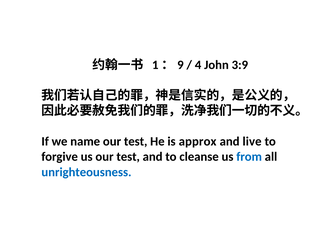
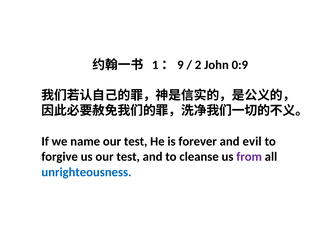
4: 4 -> 2 (198, 65)
3:9: 3:9 -> 0:9 (240, 65)
approx: approx -> forever (198, 141)
live: live -> evil (252, 141)
from colour: blue -> purple (249, 156)
